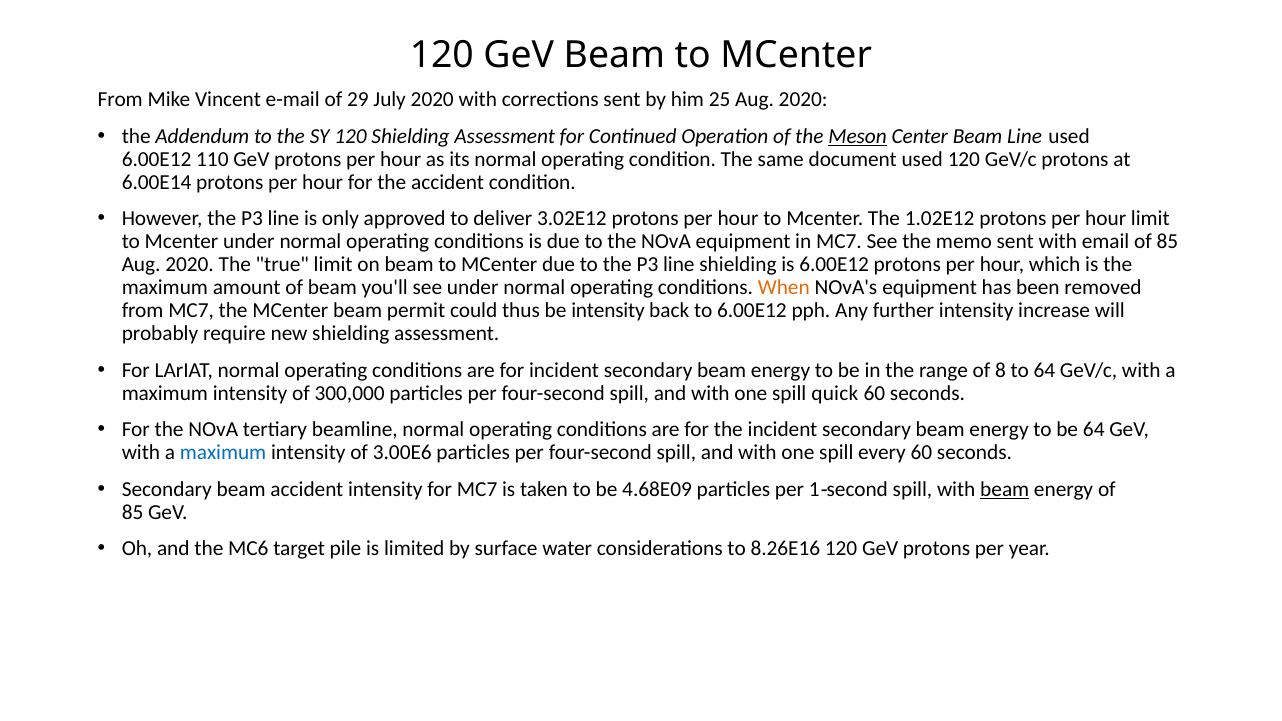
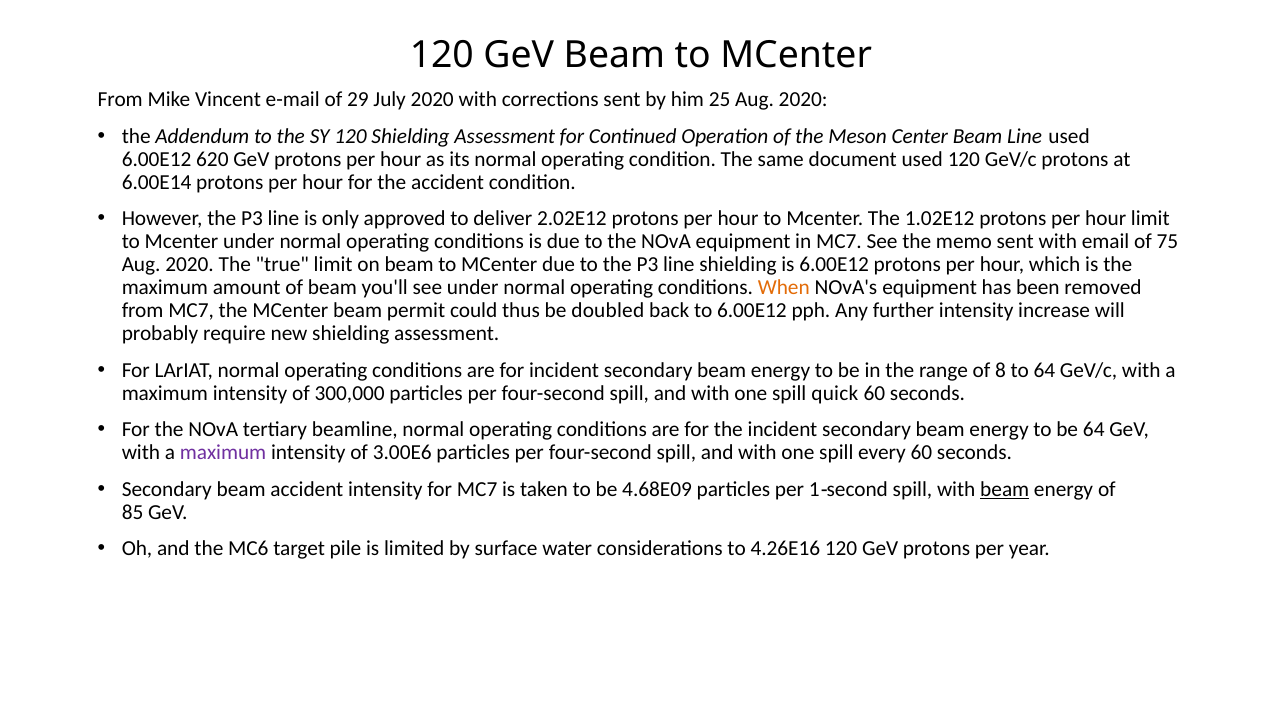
Meson underline: present -> none (858, 136)
110: 110 -> 620 (212, 159)
3.02E12: 3.02E12 -> 2.02E12 (572, 219)
of 85: 85 -> 75 (1167, 242)
be intensity: intensity -> doubled (608, 311)
maximum colour: blue -> purple (223, 453)
8.26E16: 8.26E16 -> 4.26E16 (785, 549)
